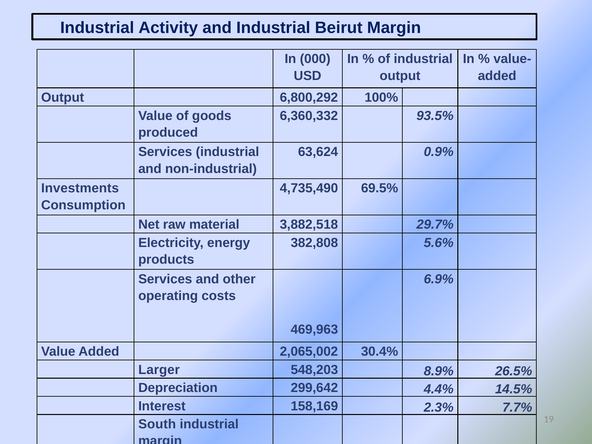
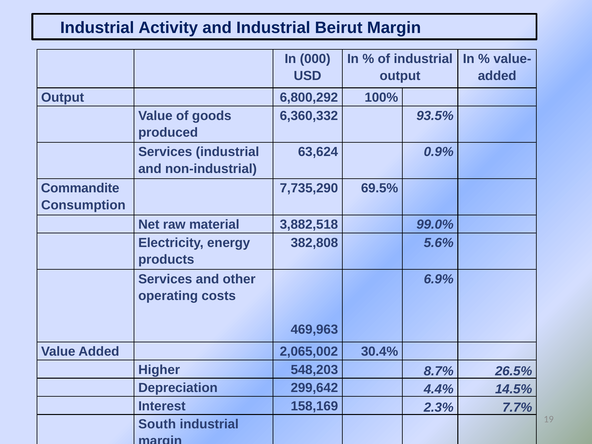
Investments: Investments -> Commandite (80, 188)
4,735,490: 4,735,490 -> 7,735,290 (309, 188)
29.7%: 29.7% -> 99.0% (435, 225)
Larger: Larger -> Higher (159, 370)
8.9%: 8.9% -> 8.7% (439, 371)
